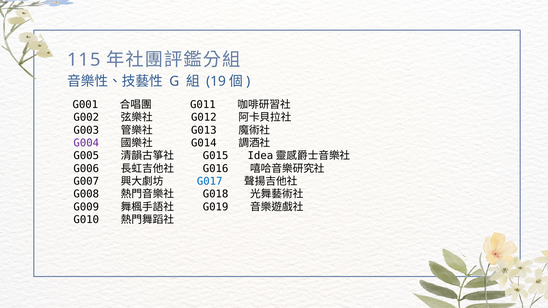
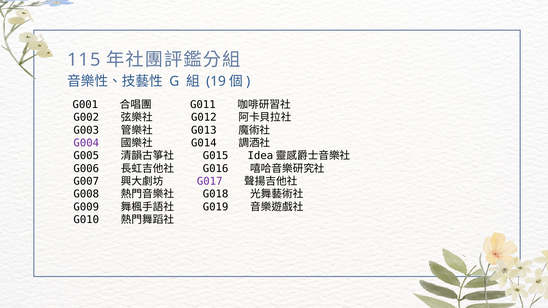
G017 colour: blue -> purple (210, 181)
